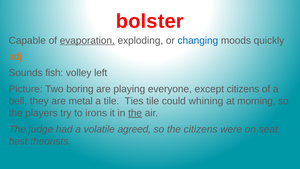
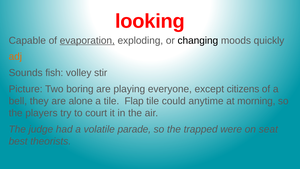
bolster: bolster -> looking (150, 21)
changing colour: blue -> black (198, 40)
left: left -> stir (101, 73)
metal: metal -> alone (81, 101)
Ties: Ties -> Flap (134, 101)
whining: whining -> anytime (206, 101)
irons: irons -> court (96, 113)
the underline: present -> none (135, 113)
agreed: agreed -> parade (134, 129)
the citizens: citizens -> trapped (201, 129)
